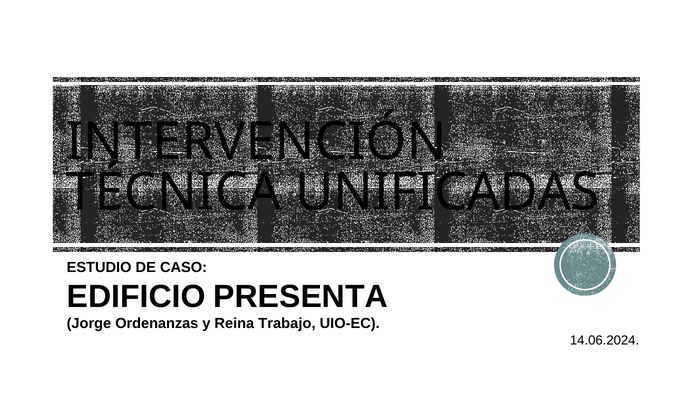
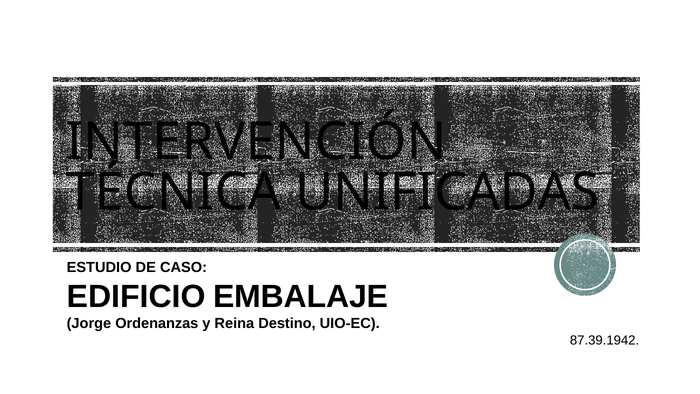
PRESENTA: PRESENTA -> EMBALAJE (301, 297)
Trabajo: Trabajo -> Destino (287, 323)
14.06.2024: 14.06.2024 -> 87.39.1942 (605, 340)
